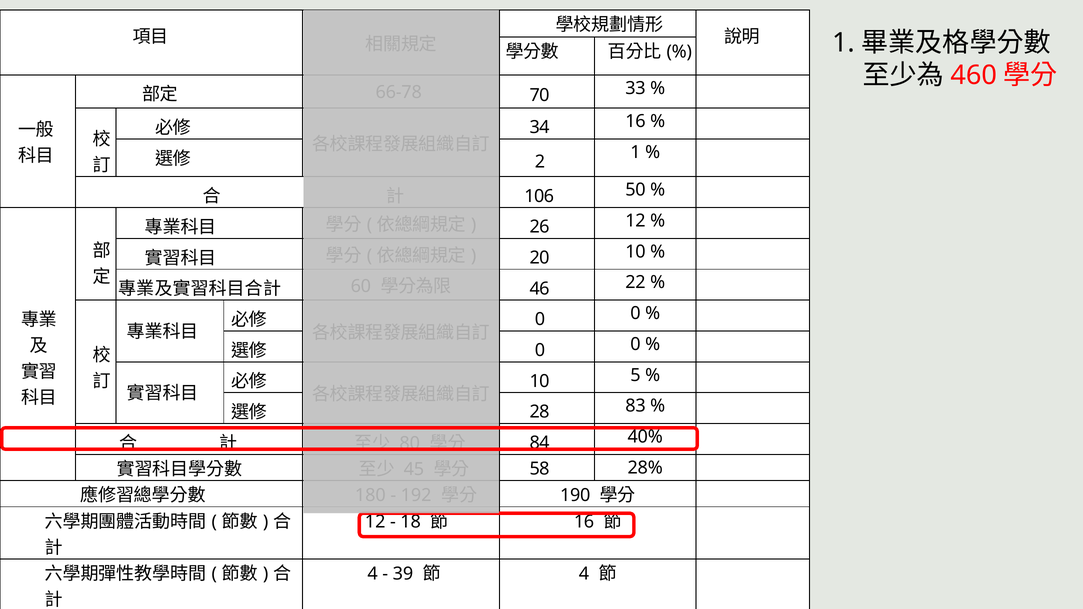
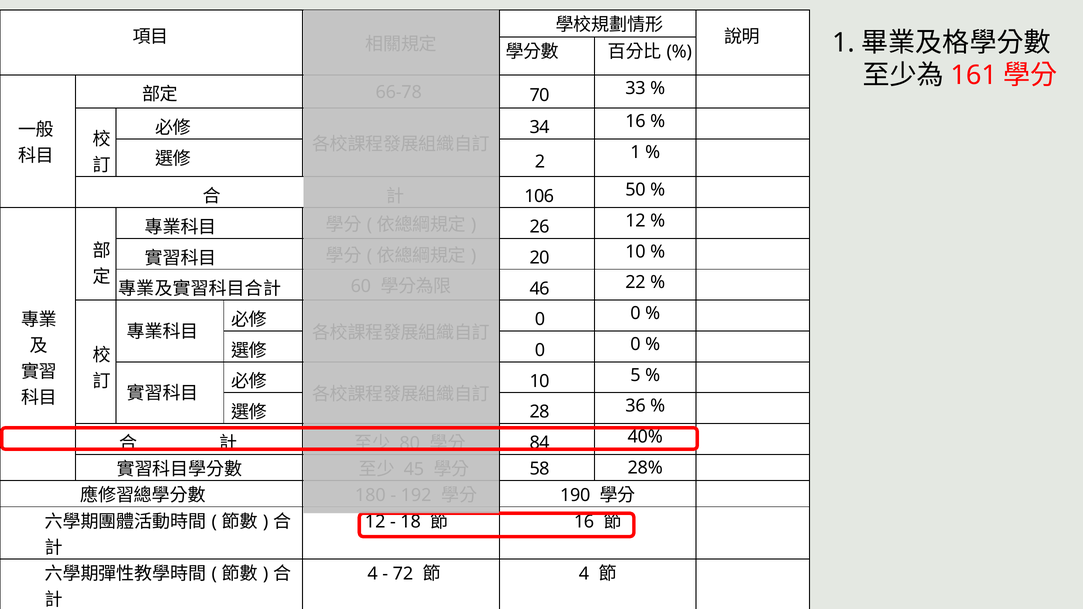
460: 460 -> 161 (974, 75)
83: 83 -> 36 (636, 406)
39: 39 -> 72 (403, 574)
